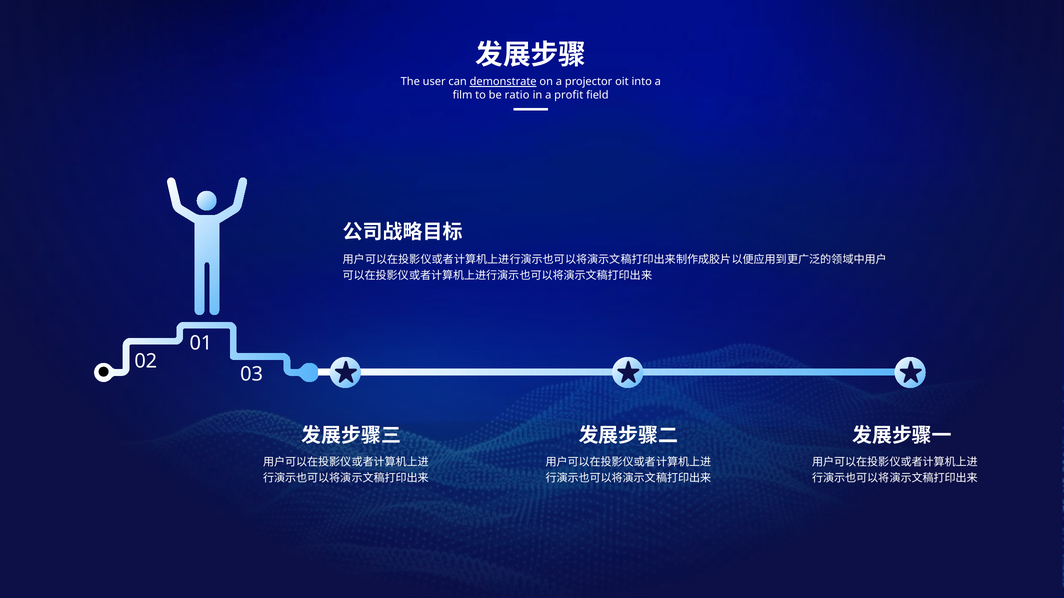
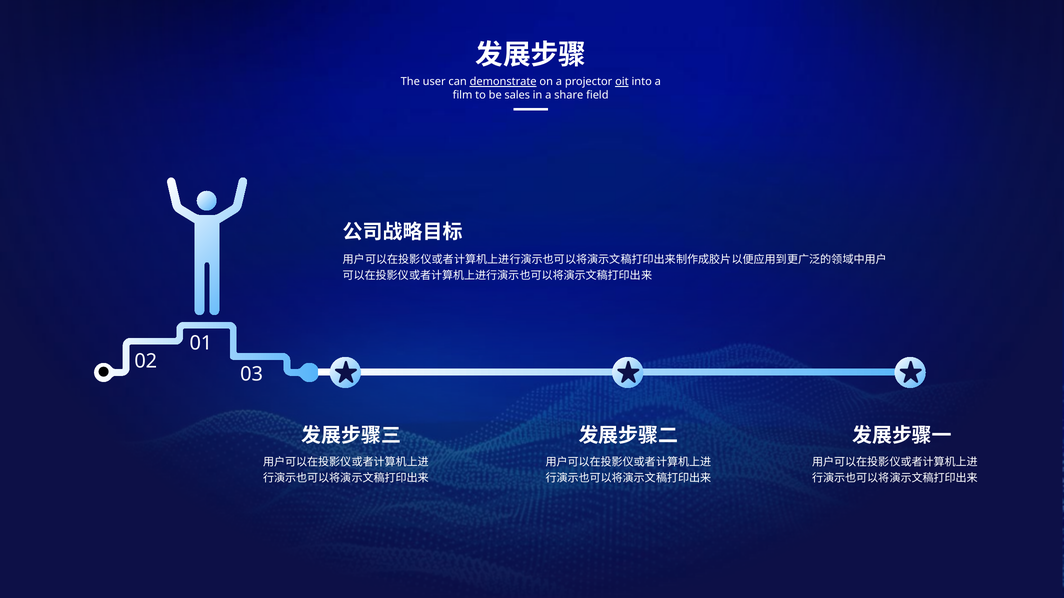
oit underline: none -> present (622, 82)
ratio: ratio -> sales (517, 95)
profit: profit -> share (569, 95)
